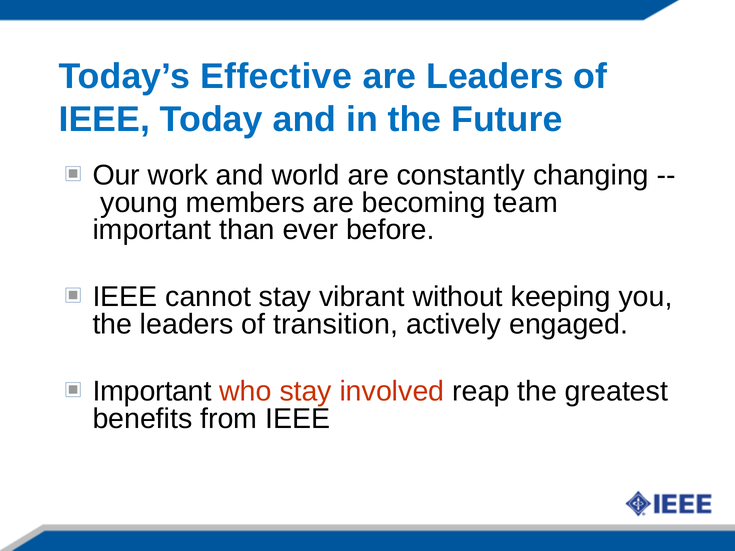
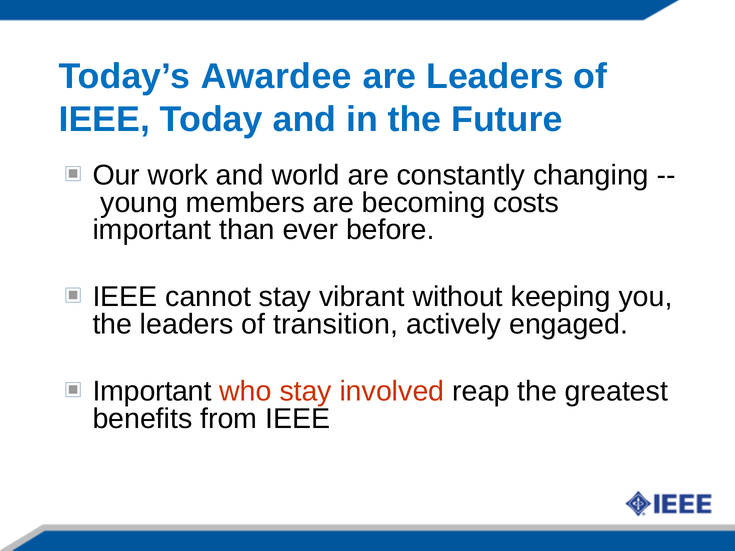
Effective: Effective -> Awardee (276, 77)
team: team -> costs (526, 203)
